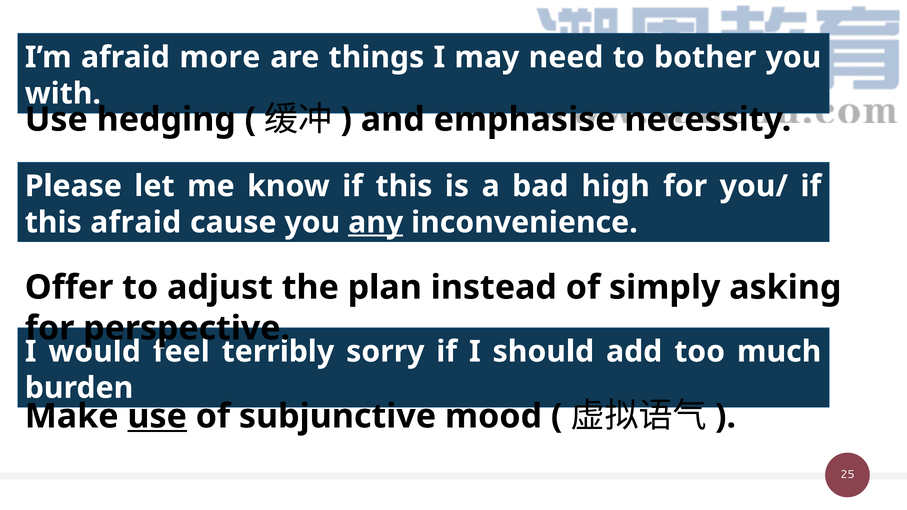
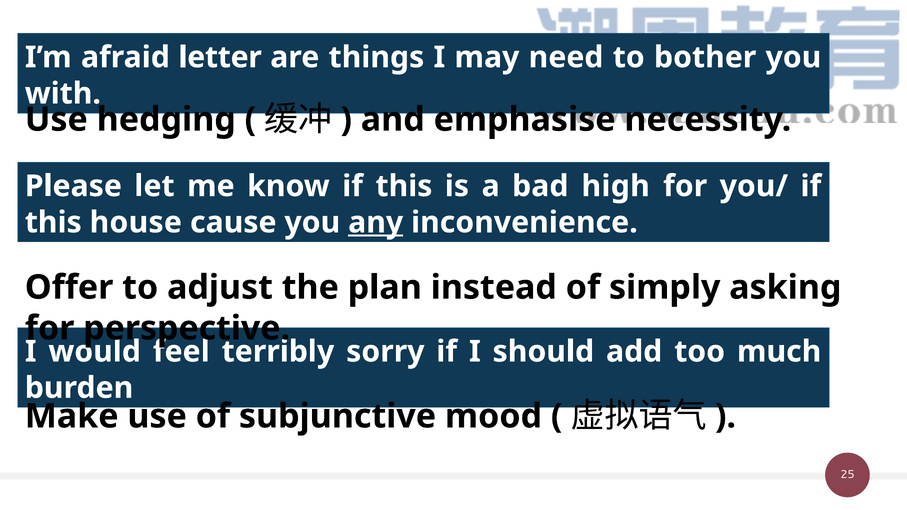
more: more -> letter (220, 57)
this afraid: afraid -> house (136, 223)
use underline: present -> none (157, 416)
